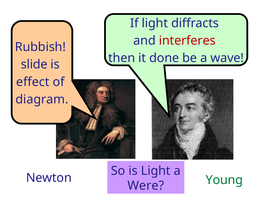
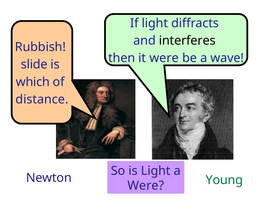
interferes colour: red -> black (187, 41)
it done: done -> were (164, 58)
effect: effect -> which (33, 82)
diagram: diagram -> distance (42, 99)
